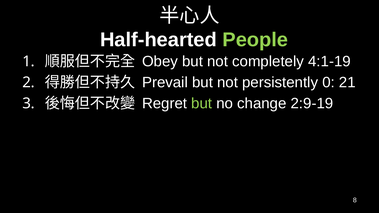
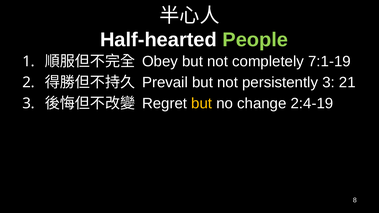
4:1-19: 4:1-19 -> 7:1-19 (329, 61)
persistently 0: 0 -> 3 (329, 83)
but colour: light green -> yellow (202, 104)
2:9-19: 2:9-19 -> 2:4-19 (312, 104)
